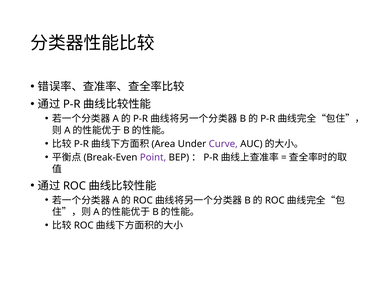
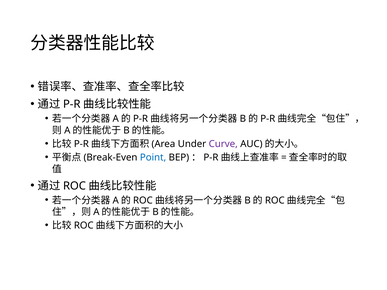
Point colour: purple -> blue (153, 158)
